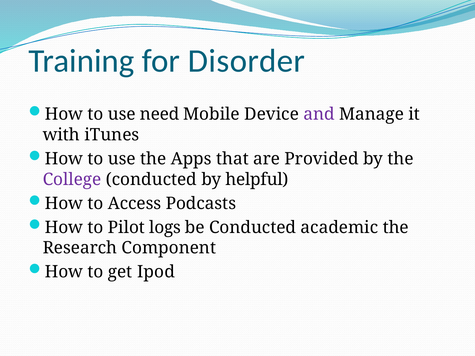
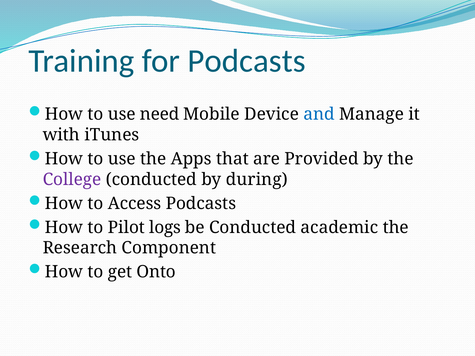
for Disorder: Disorder -> Podcasts (247, 61)
and colour: purple -> blue (319, 114)
helpful: helpful -> during (257, 180)
Ipod: Ipod -> Onto (156, 272)
